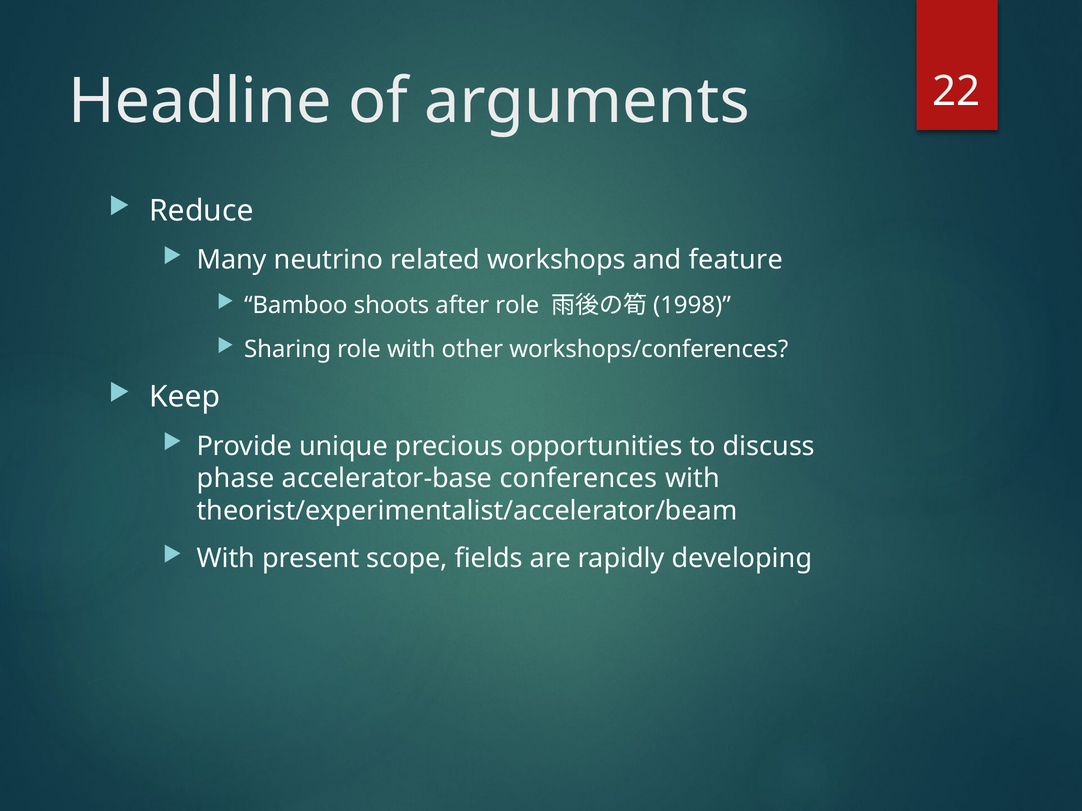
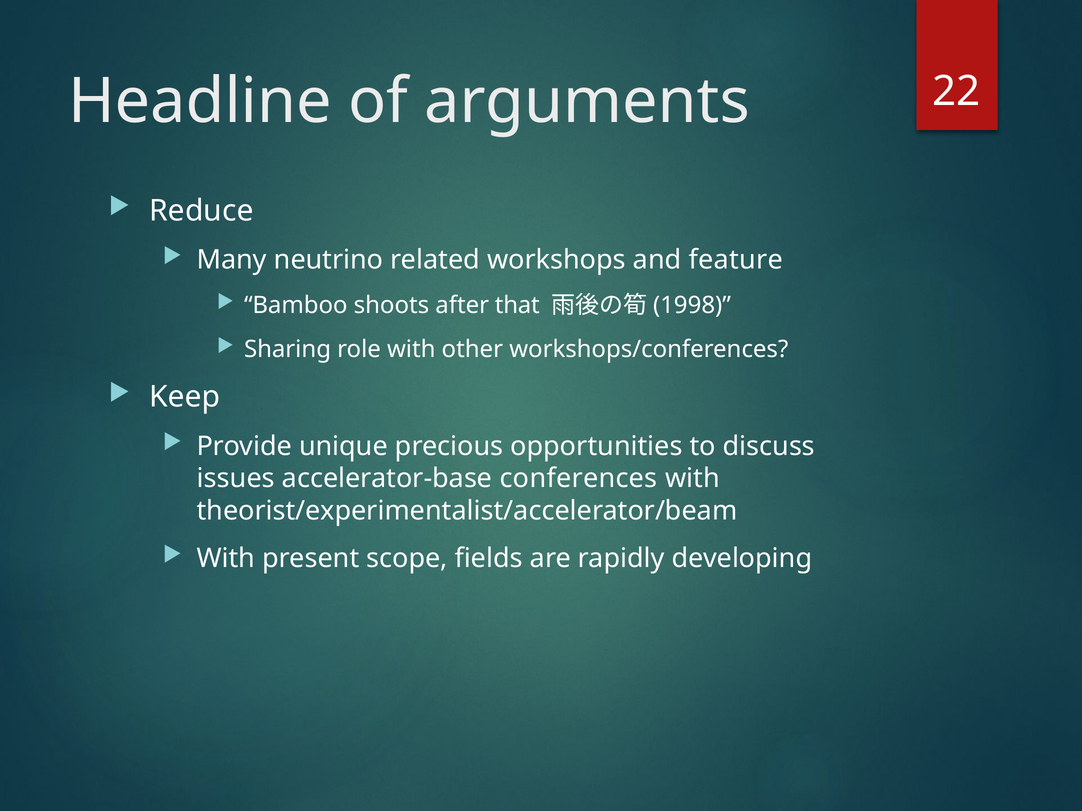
after role: role -> that (517, 306)
phase: phase -> issues (236, 479)
